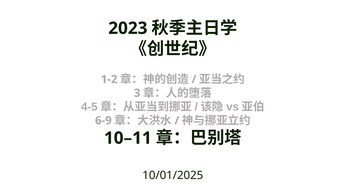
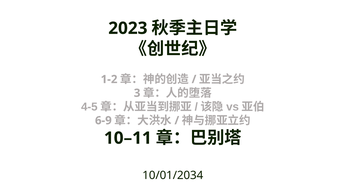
10/01/2025: 10/01/2025 -> 10/01/2034 (173, 175)
